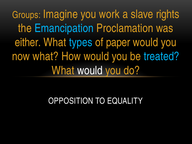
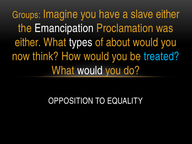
work: work -> have (109, 14)
slave rights: rights -> either (168, 14)
Emancipation colour: light blue -> white (64, 28)
types colour: light blue -> white (81, 42)
paper: paper -> about (118, 42)
now what: what -> think (46, 56)
